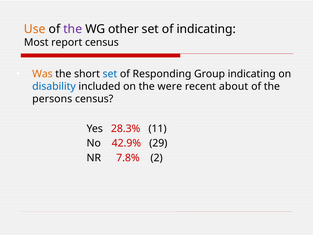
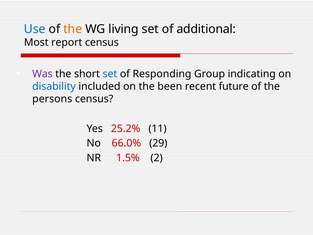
Use colour: orange -> blue (35, 29)
the colour: purple -> orange (73, 29)
other: other -> living (124, 29)
of indicating: indicating -> additional (206, 29)
Was colour: orange -> purple (42, 74)
were: were -> been (170, 86)
about: about -> future (234, 86)
28.3%: 28.3% -> 25.2% (126, 129)
42.9%: 42.9% -> 66.0% (126, 143)
7.8%: 7.8% -> 1.5% (128, 158)
